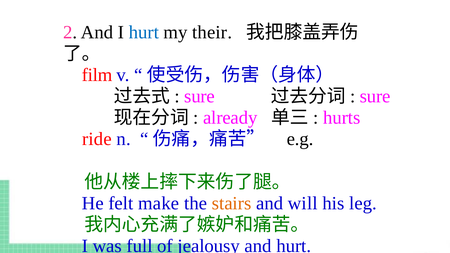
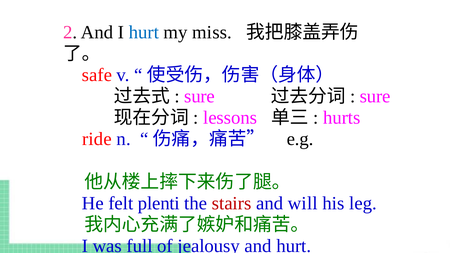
their: their -> miss (212, 32)
film: film -> safe (97, 75)
already: already -> lessons (230, 118)
make: make -> plenti (159, 203)
stairs colour: orange -> red (232, 203)
